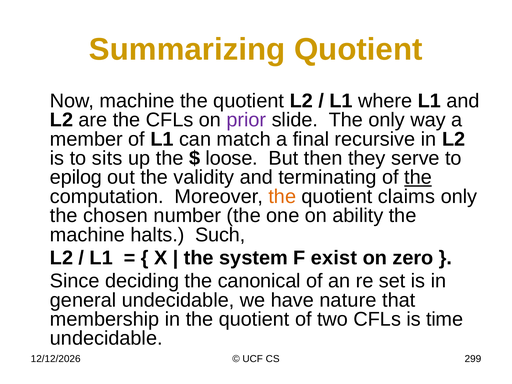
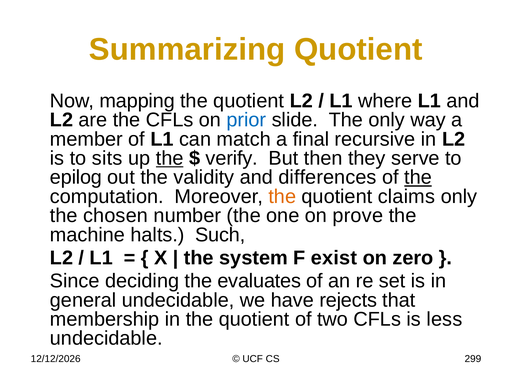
Now machine: machine -> mapping (137, 101)
prior colour: purple -> blue (246, 120)
the underline: none -> present (170, 158)
loose: loose -> verify (232, 158)
terminating: terminating -> differences (328, 177)
ability: ability -> prove (358, 216)
canonical: canonical -> evaluates (259, 281)
nature: nature -> rejects (348, 300)
time: time -> less (444, 319)
